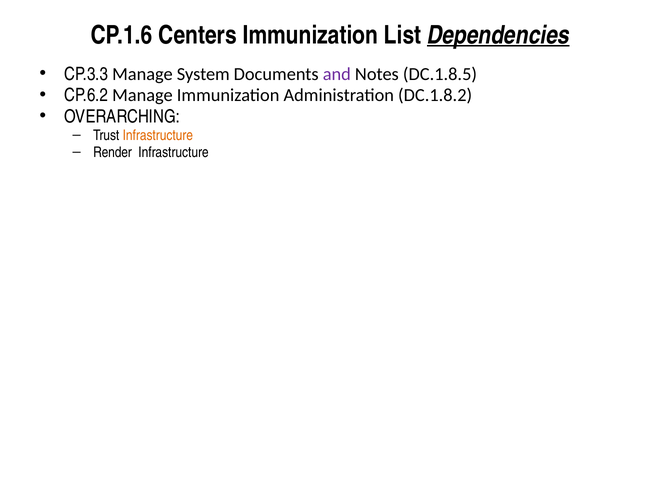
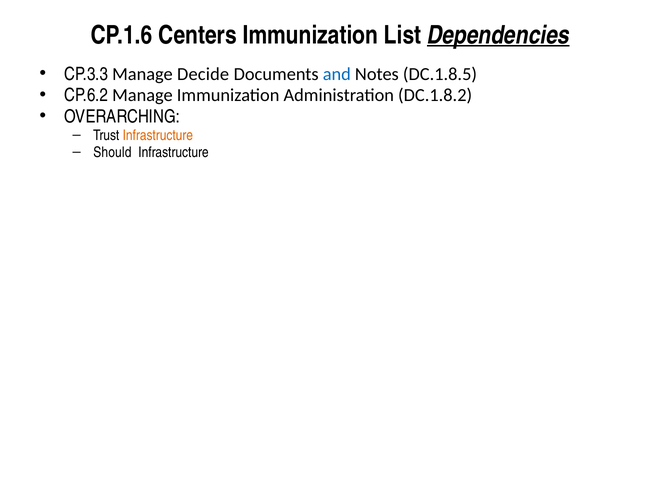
System: System -> Decide (203, 74)
and colour: purple -> blue (337, 74)
Render: Render -> Should (112, 153)
